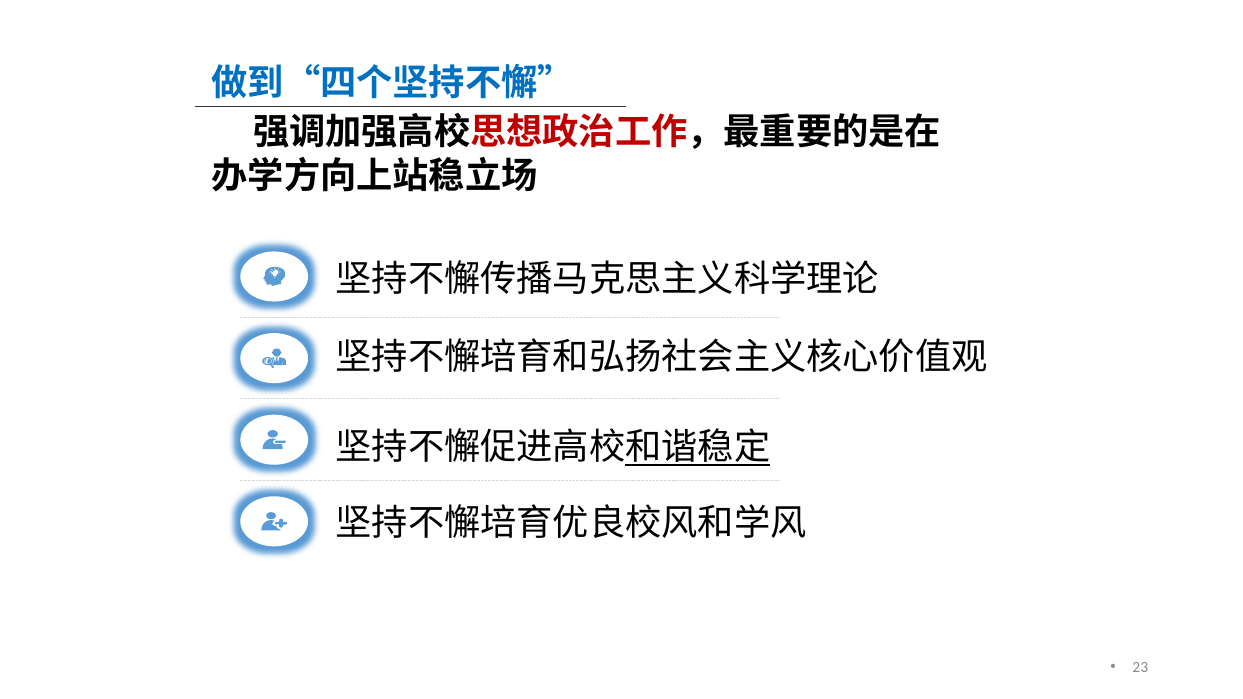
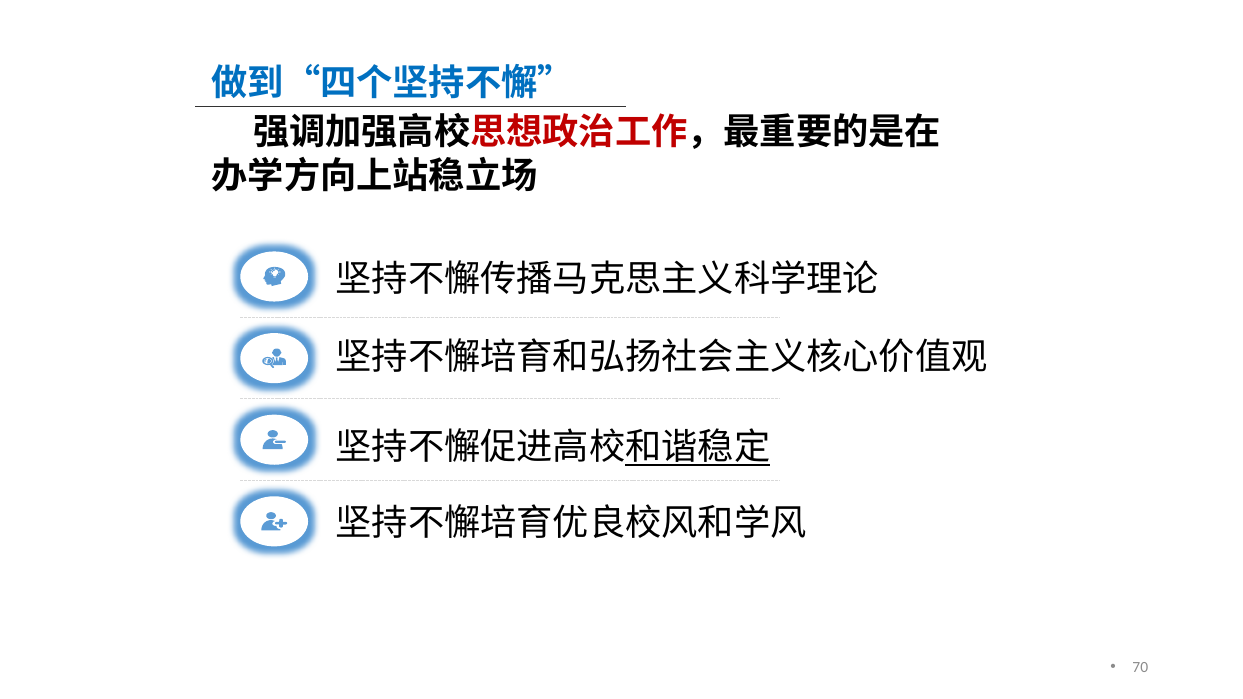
23: 23 -> 70 (1140, 668)
